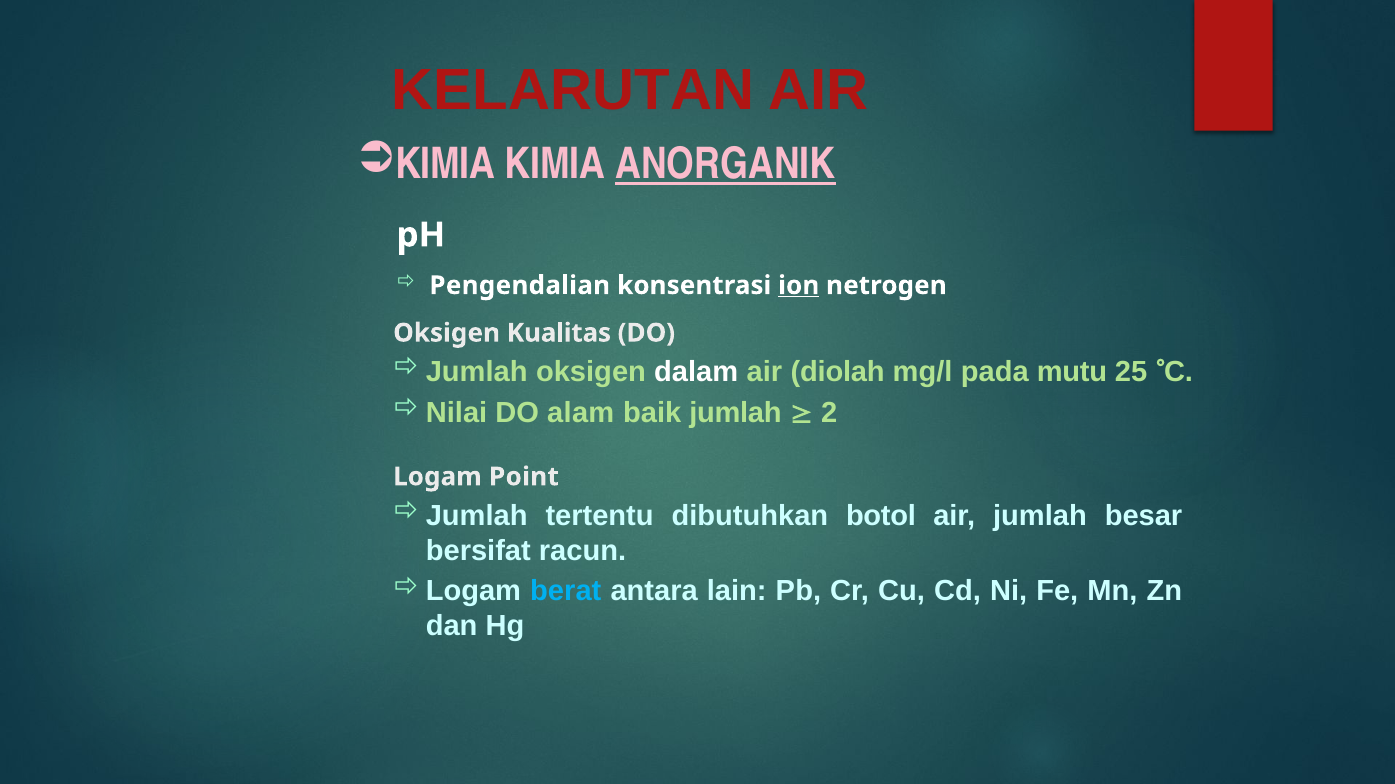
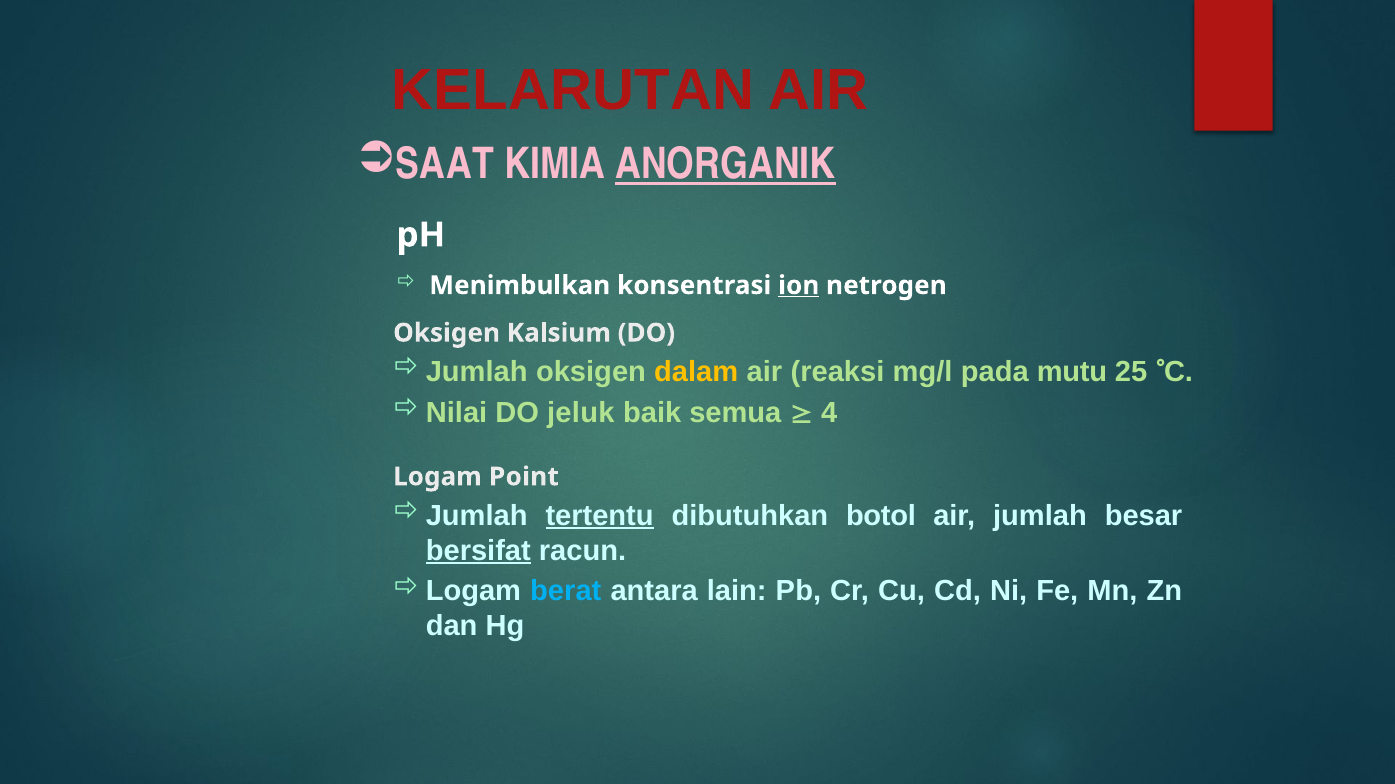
KIMIA: KIMIA -> SAAT (445, 165)
Pengendalian: Pengendalian -> Menimbulkan (520, 286)
Kualitas: Kualitas -> Kalsium (559, 333)
dalam colour: white -> yellow (696, 372)
diolah: diolah -> reaksi (838, 372)
alam: alam -> jeluk (581, 413)
baik jumlah: jumlah -> semua (735, 413)
2: 2 -> 4 (829, 413)
tertentu underline: none -> present (600, 516)
bersifat underline: none -> present (478, 551)
